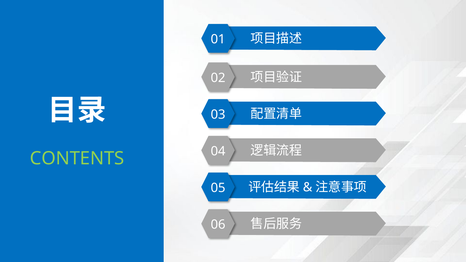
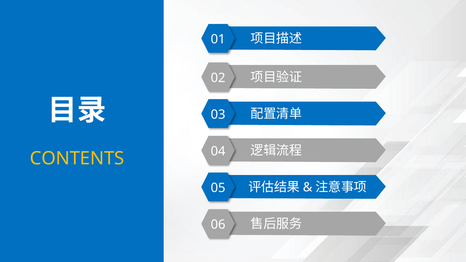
CONTENTS colour: light green -> yellow (77, 159)
